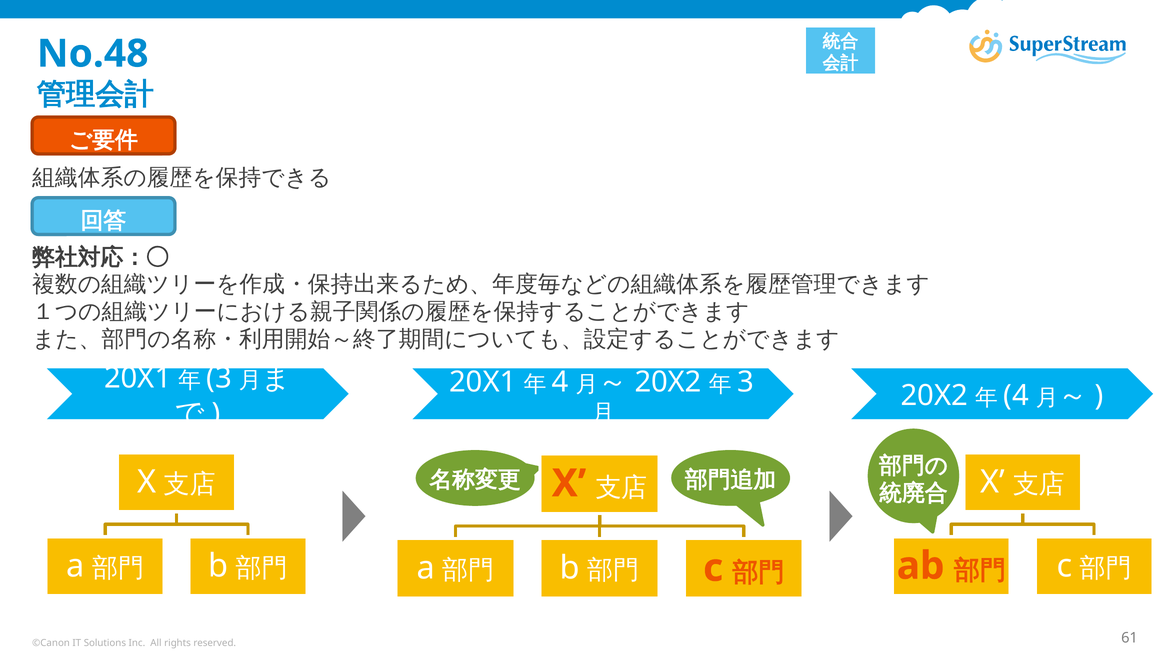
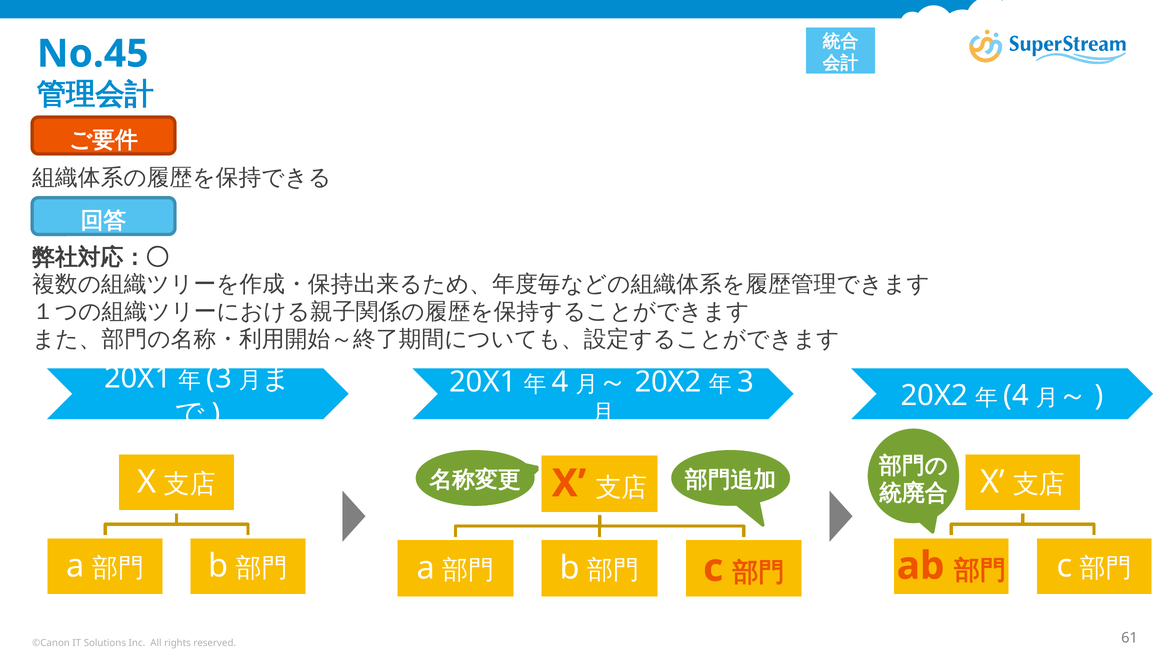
No.48: No.48 -> No.45 (93, 54)
